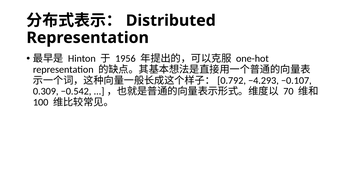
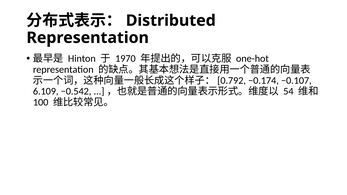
1956: 1956 -> 1970 (125, 59)
−4.293: −4.293 -> −0.174 (263, 81)
0.309: 0.309 -> 6.109 (46, 91)
70: 70 -> 54 (288, 91)
